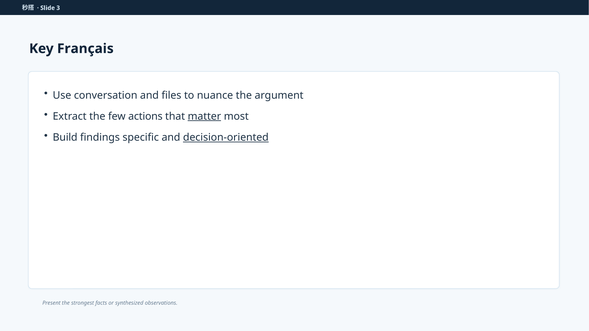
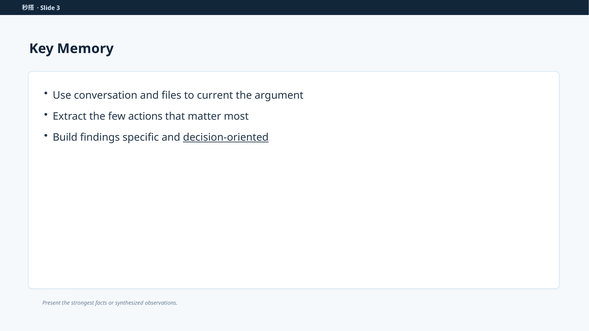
Français: Français -> Memory (85, 49)
nuance: nuance -> current (215, 95)
matter underline: present -> none (204, 116)
